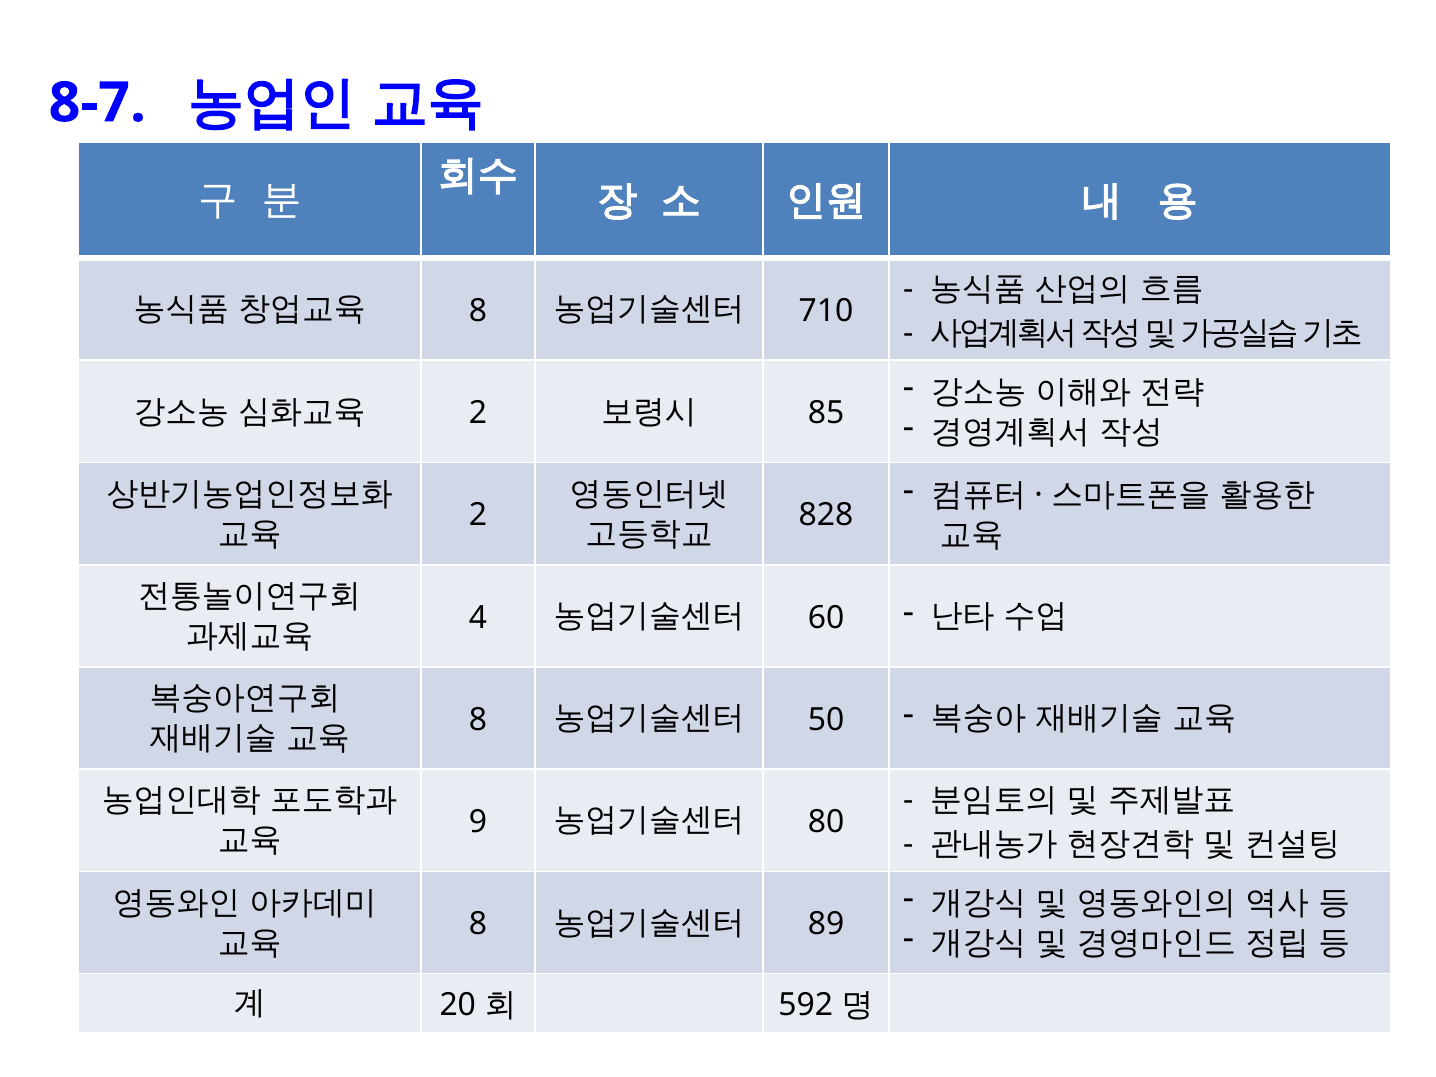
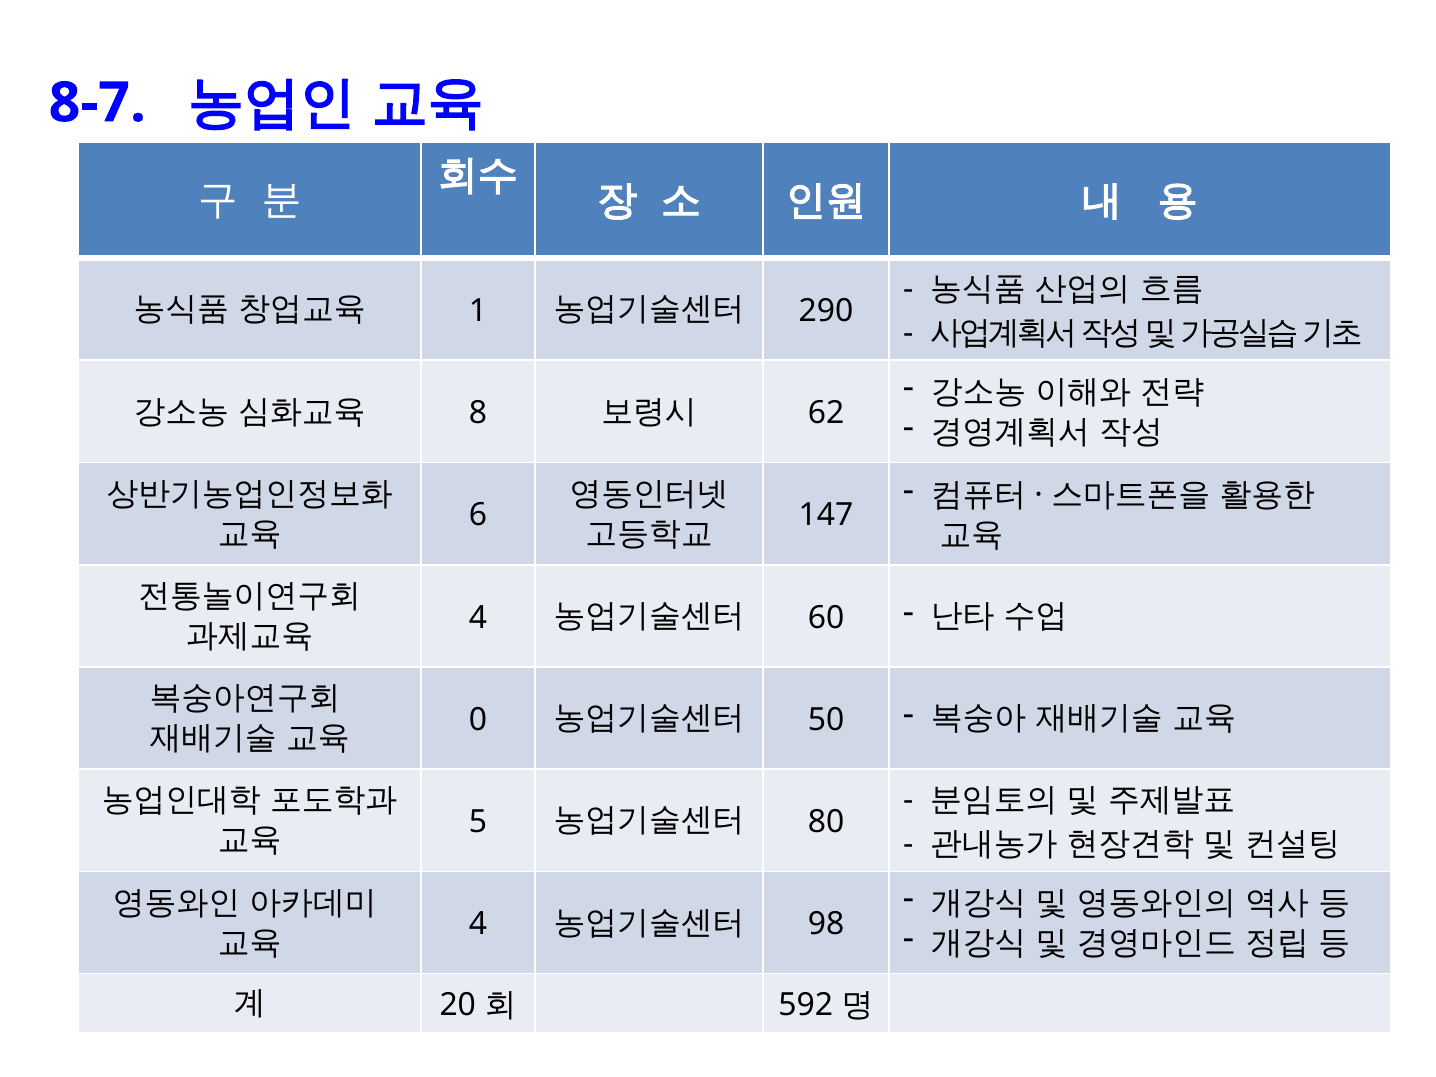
8: 8 -> 1 (478, 311)
710: 710 -> 290 (826, 311)
2: 2 -> 8 (478, 413)
85: 85 -> 62 (826, 413)
2: 2 -> 6 (478, 515)
828: 828 -> 147 (826, 515)
8: 8 -> 0 (478, 720)
9: 9 -> 5 (478, 822)
8: 8 -> 4 (478, 924)
89: 89 -> 98 (826, 924)
